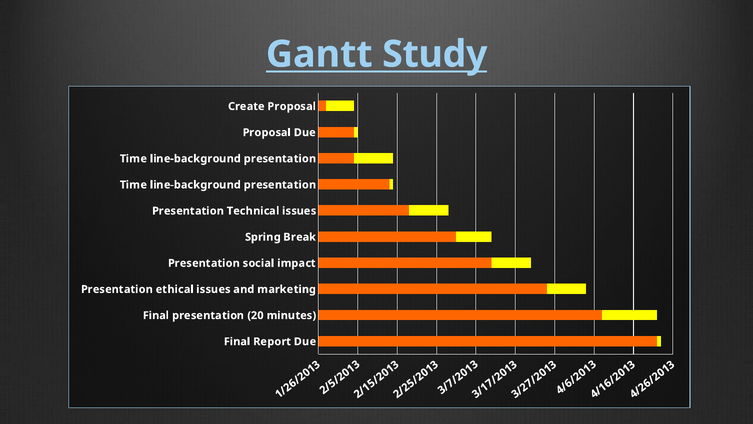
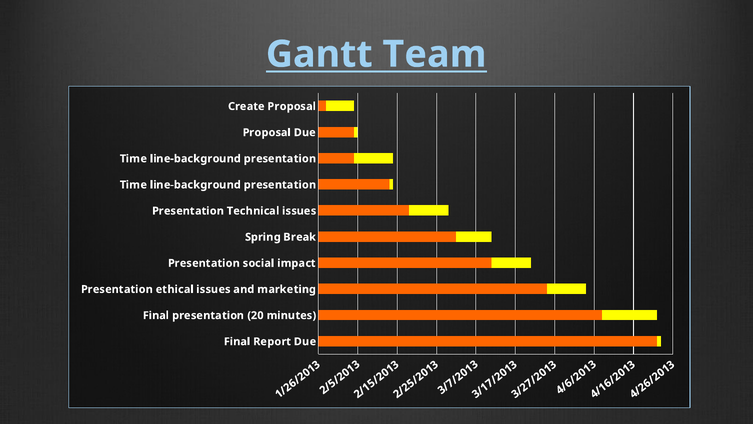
Study: Study -> Team (434, 54)
